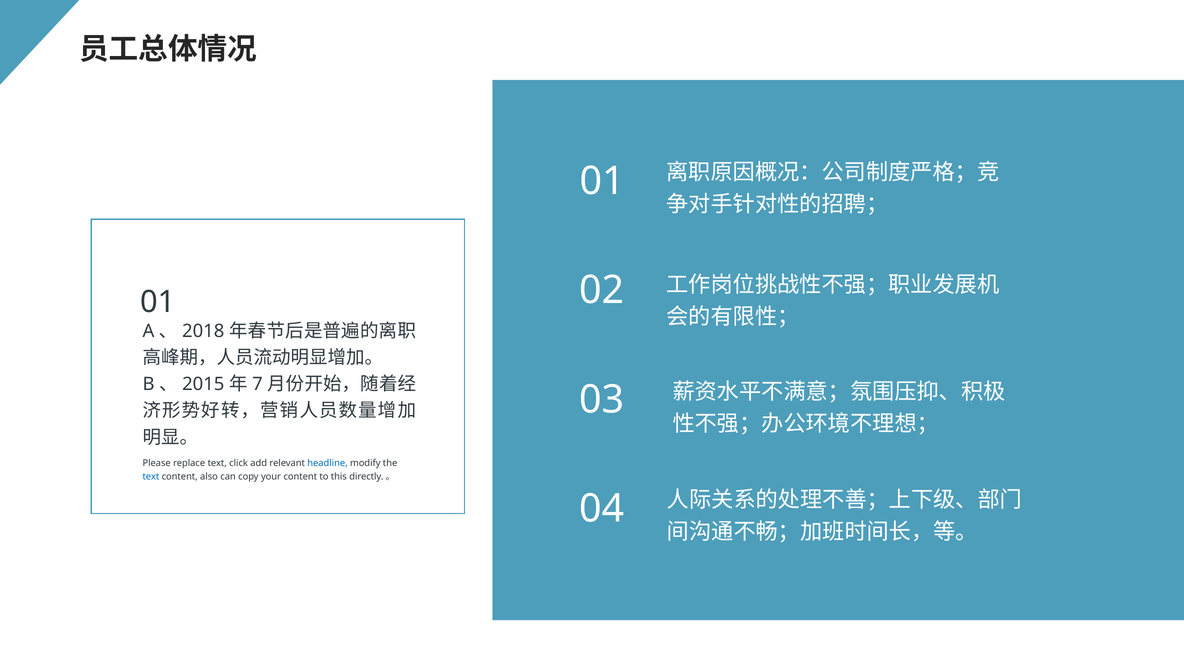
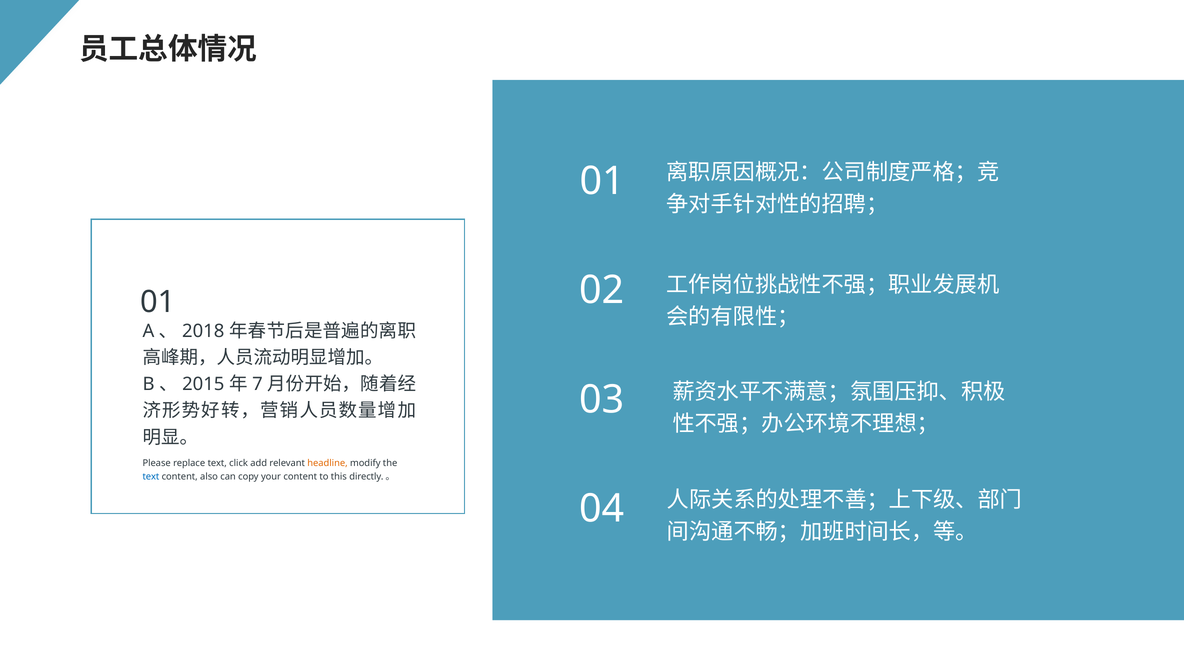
headline colour: blue -> orange (327, 463)
